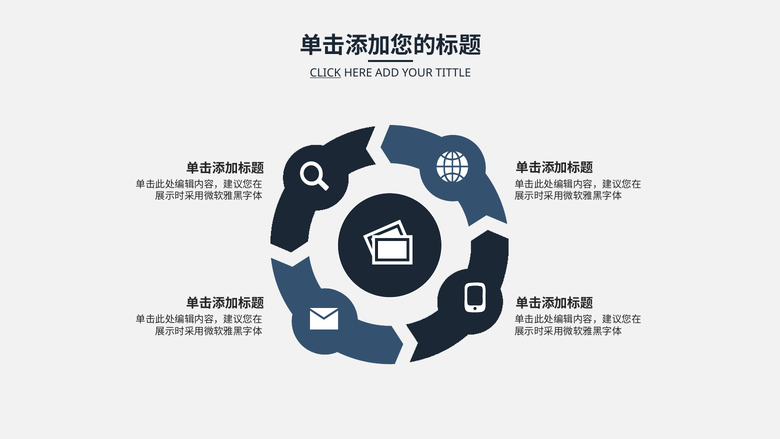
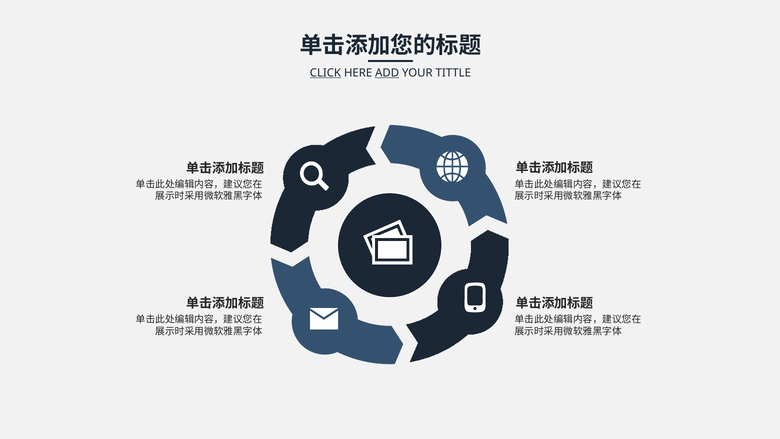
ADD underline: none -> present (387, 73)
